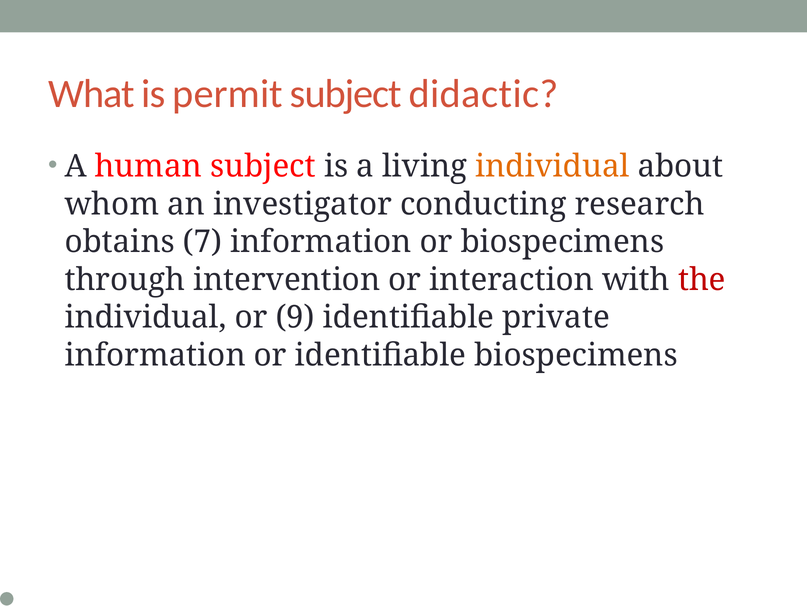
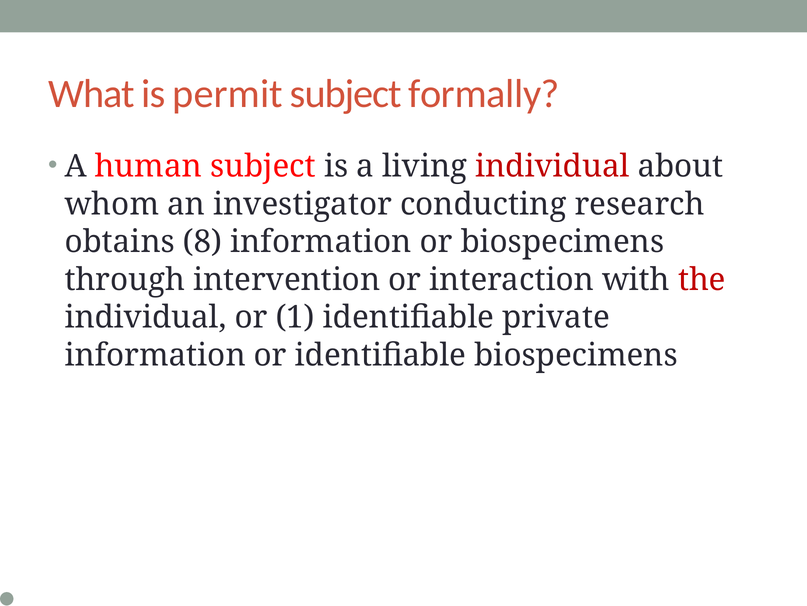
didactic: didactic -> formally (484, 94)
individual colour: orange -> red (552, 166)
7: 7 -> 8 (203, 242)
9: 9 -> 1 (295, 317)
